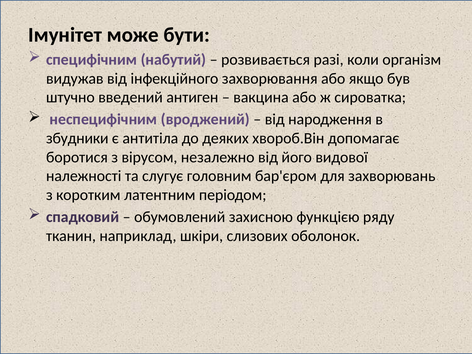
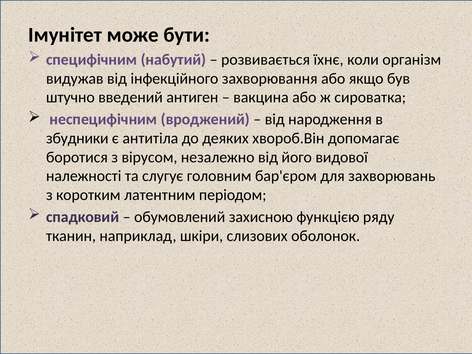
разі: разі -> їхнє (329, 60)
